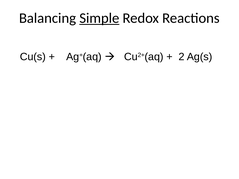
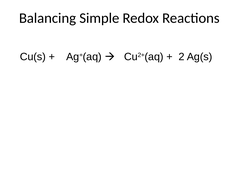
Simple underline: present -> none (99, 18)
